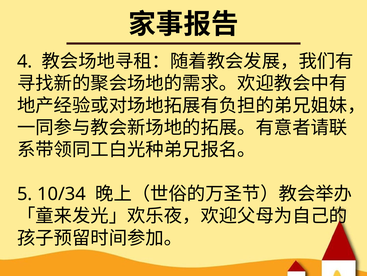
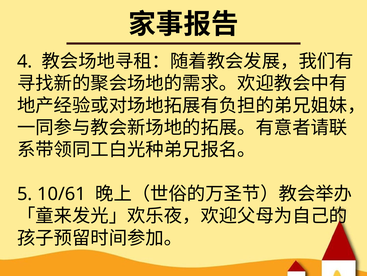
10/34: 10/34 -> 10/61 (62, 194)
